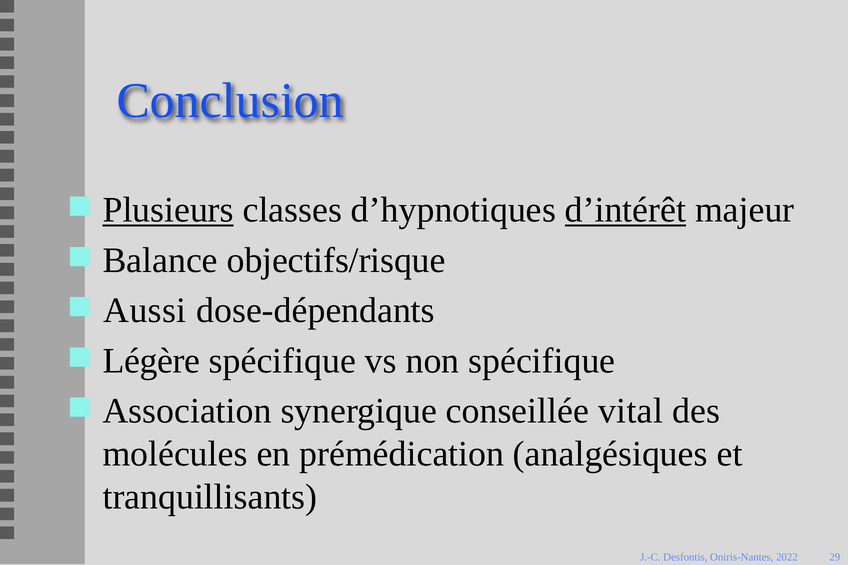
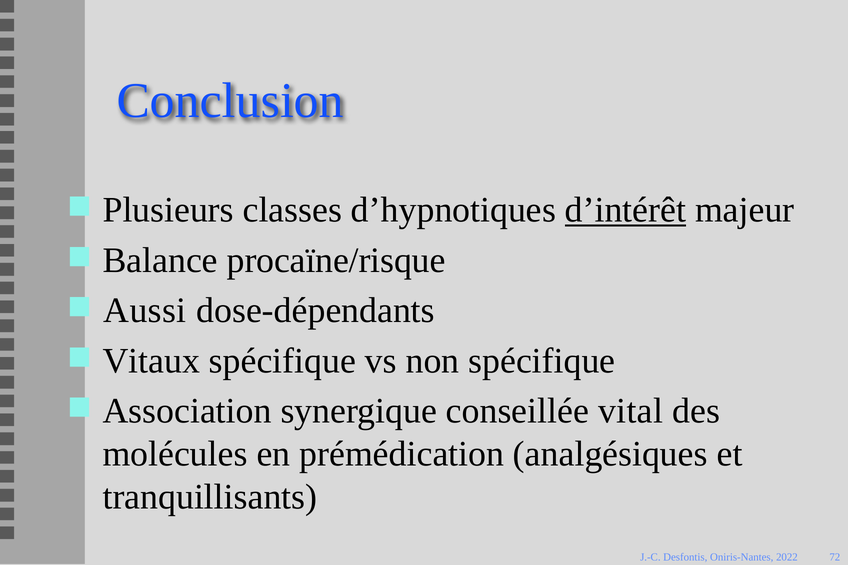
Plusieurs underline: present -> none (168, 210)
objectifs/risque: objectifs/risque -> procaïne/risque (336, 260)
Légère: Légère -> Vitaux (151, 360)
29: 29 -> 72 (835, 557)
